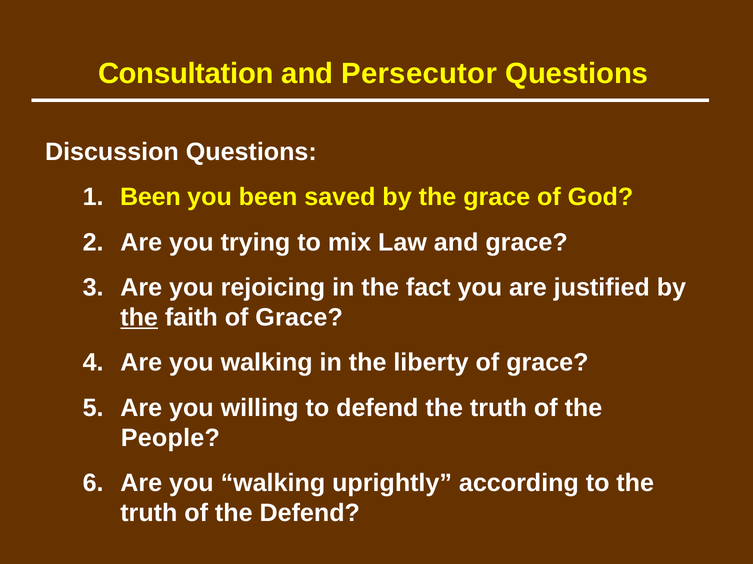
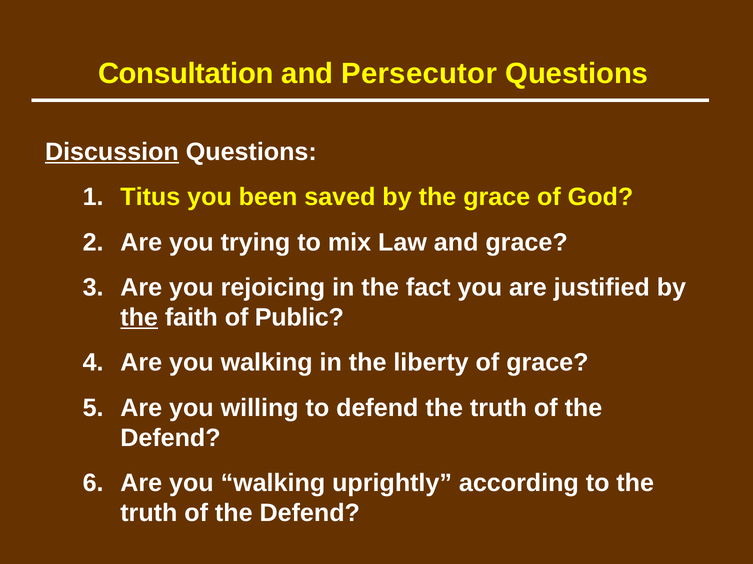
Discussion underline: none -> present (112, 152)
1 Been: Been -> Titus (150, 197)
faith of Grace: Grace -> Public (299, 318)
People: People -> Defend (170, 438)
